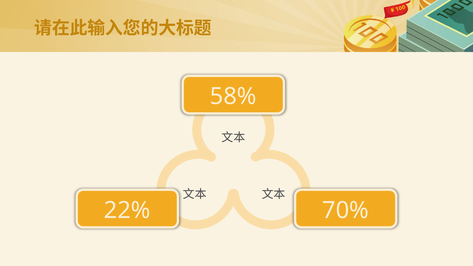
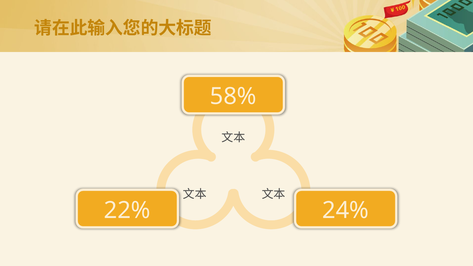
70%: 70% -> 24% (346, 210)
